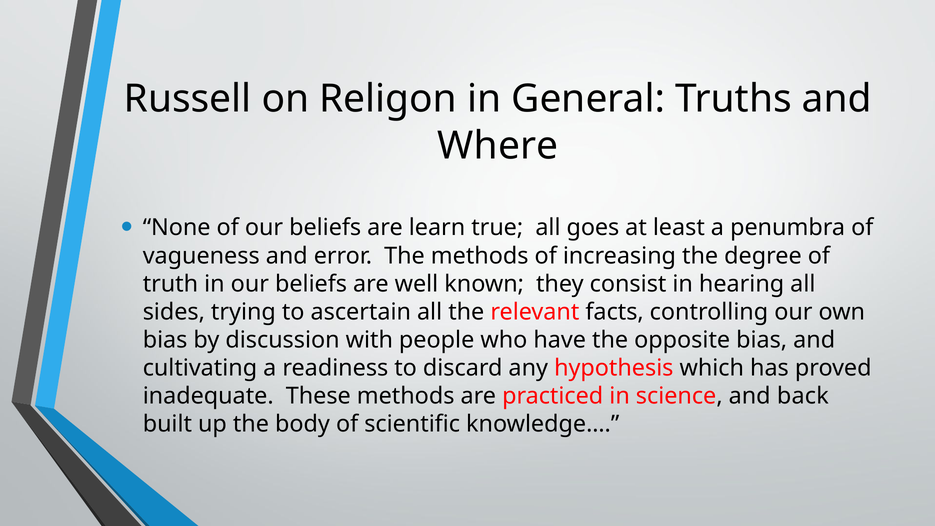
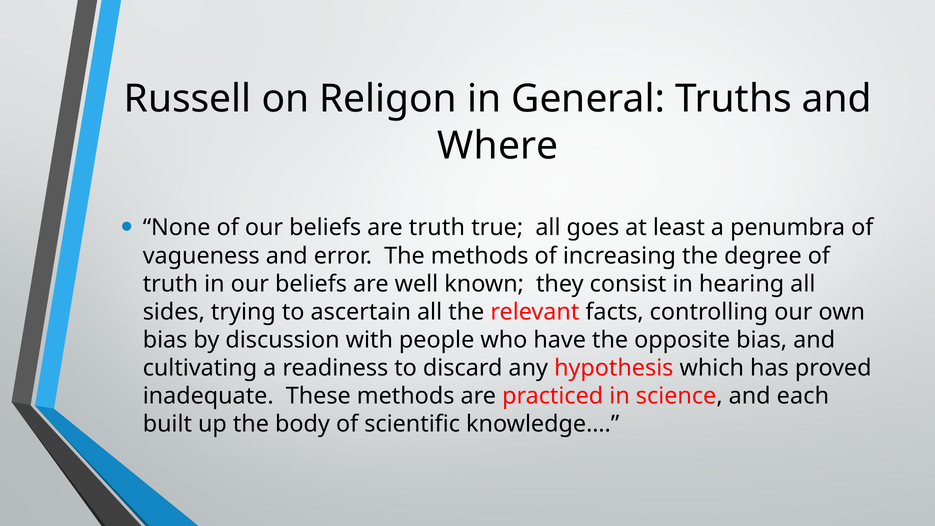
are learn: learn -> truth (437, 228)
back: back -> each (803, 396)
